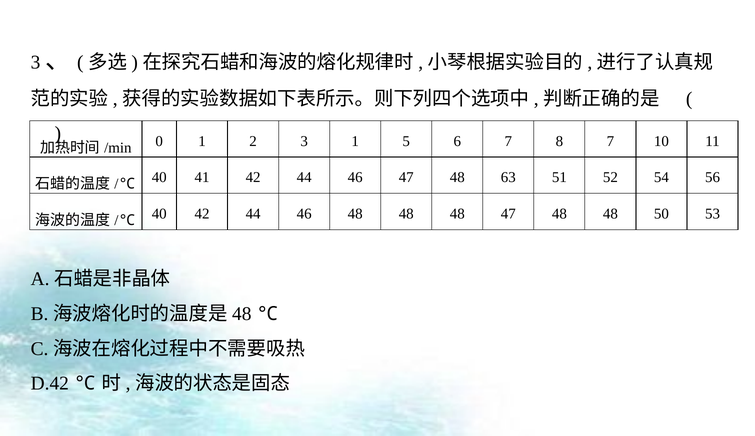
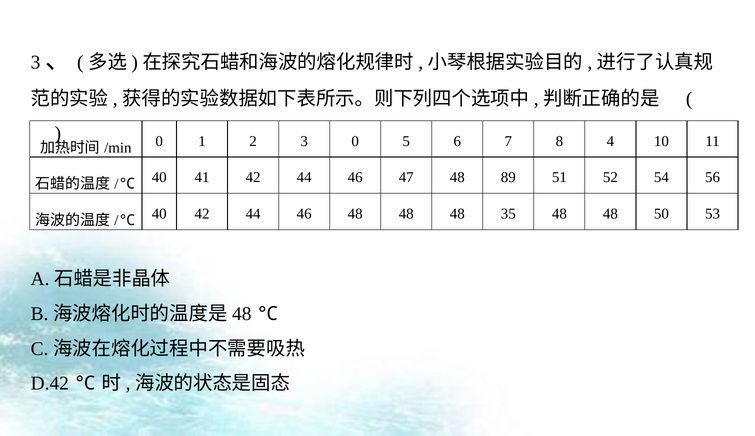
3 1: 1 -> 0 (355, 141)
8 7: 7 -> 4 (610, 141)
63: 63 -> 89 (508, 177)
48 47: 47 -> 35 (508, 214)
